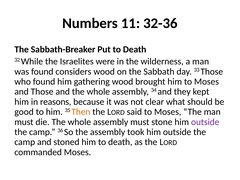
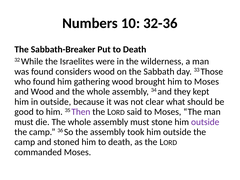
11: 11 -> 10 (131, 23)
and Those: Those -> Wood (42, 92)
in reasons: reasons -> outside (56, 102)
Then colour: orange -> purple (81, 112)
